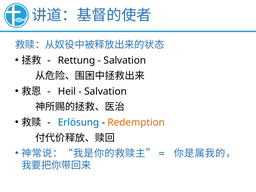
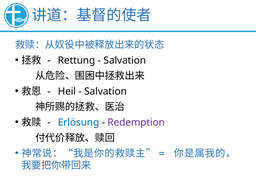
Redemption colour: orange -> purple (136, 122)
